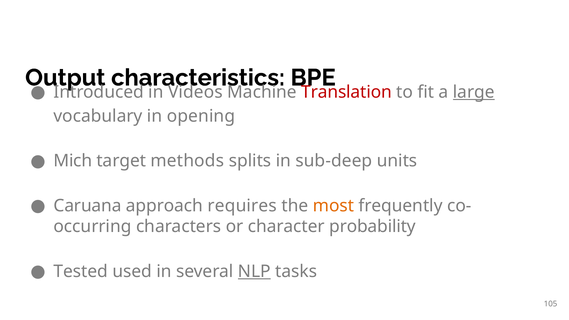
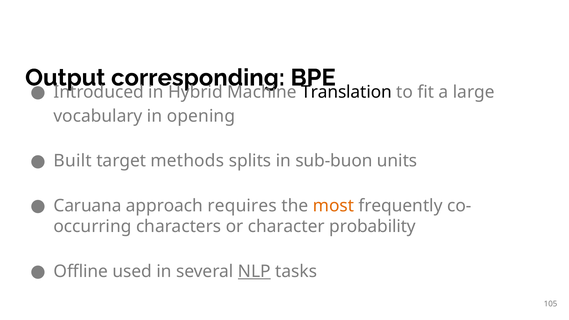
characteristics: characteristics -> corresponding (198, 78)
Videos: Videos -> Hybrid (195, 92)
Translation colour: red -> black (347, 92)
large underline: present -> none (474, 92)
Mich: Mich -> Built (73, 161)
sub-deep: sub-deep -> sub-buon (334, 161)
Tested: Tested -> Offline (81, 271)
